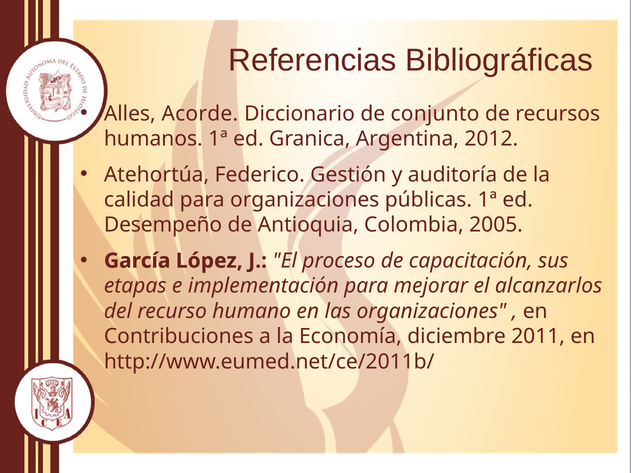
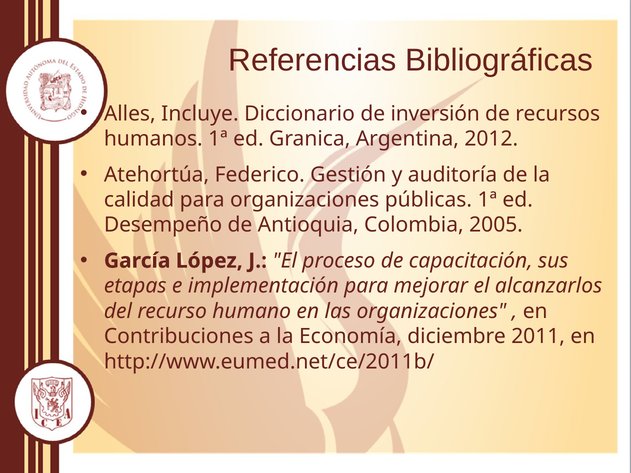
Acorde: Acorde -> Incluye (200, 114)
conjunto: conjunto -> inversión (435, 114)
